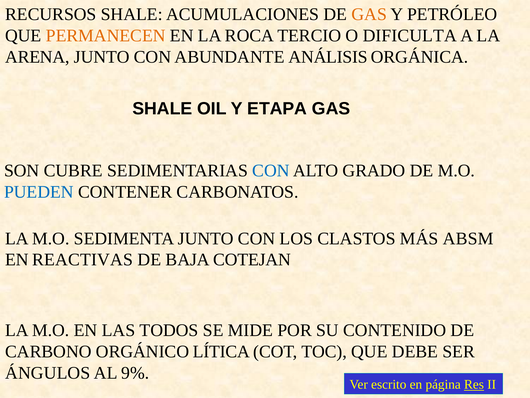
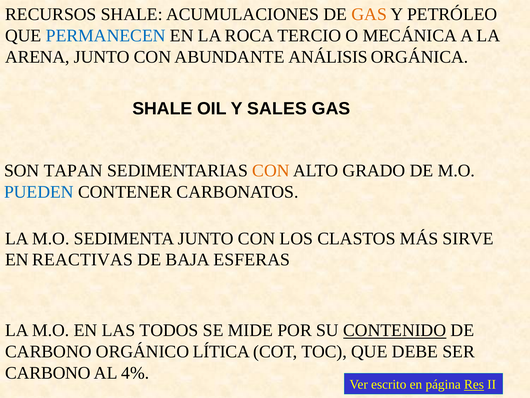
PERMANECEN colour: orange -> blue (106, 36)
DIFICULTA: DIFICULTA -> MECÁNICA (410, 36)
ETAPA: ETAPA -> SALES (277, 109)
CUBRE: CUBRE -> TAPAN (73, 170)
CON colour: blue -> orange (271, 170)
ABSM: ABSM -> SIRVE (468, 238)
COTEJAN: COTEJAN -> ESFERAS (252, 259)
CONTENIDO underline: none -> present (395, 330)
ÁNGULOS: ÁNGULOS -> CARBONO (48, 372)
9%: 9% -> 4% (135, 372)
